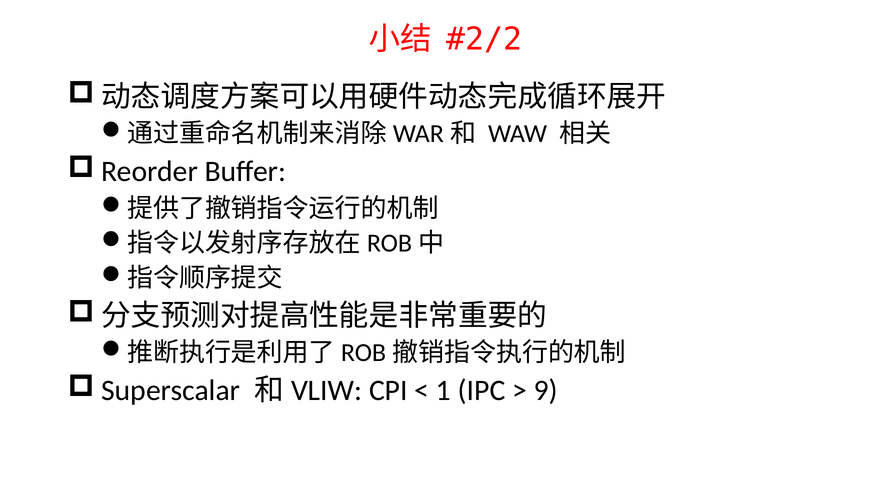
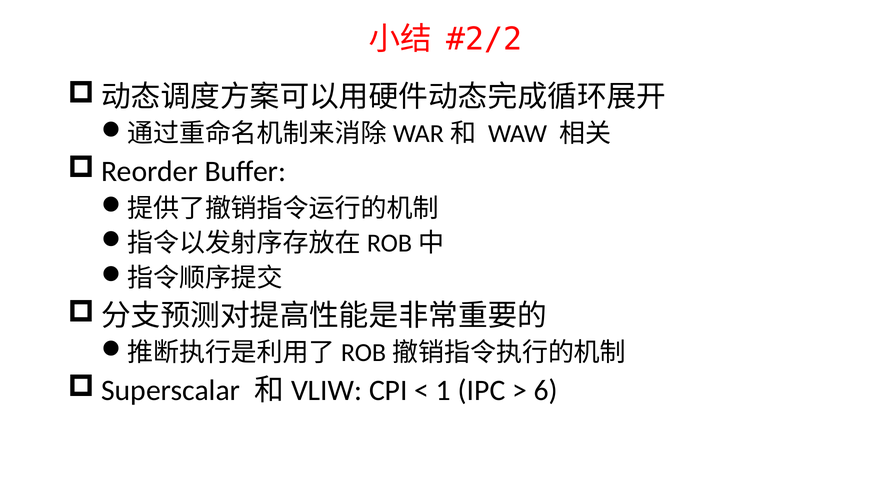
9: 9 -> 6 (546, 390)
